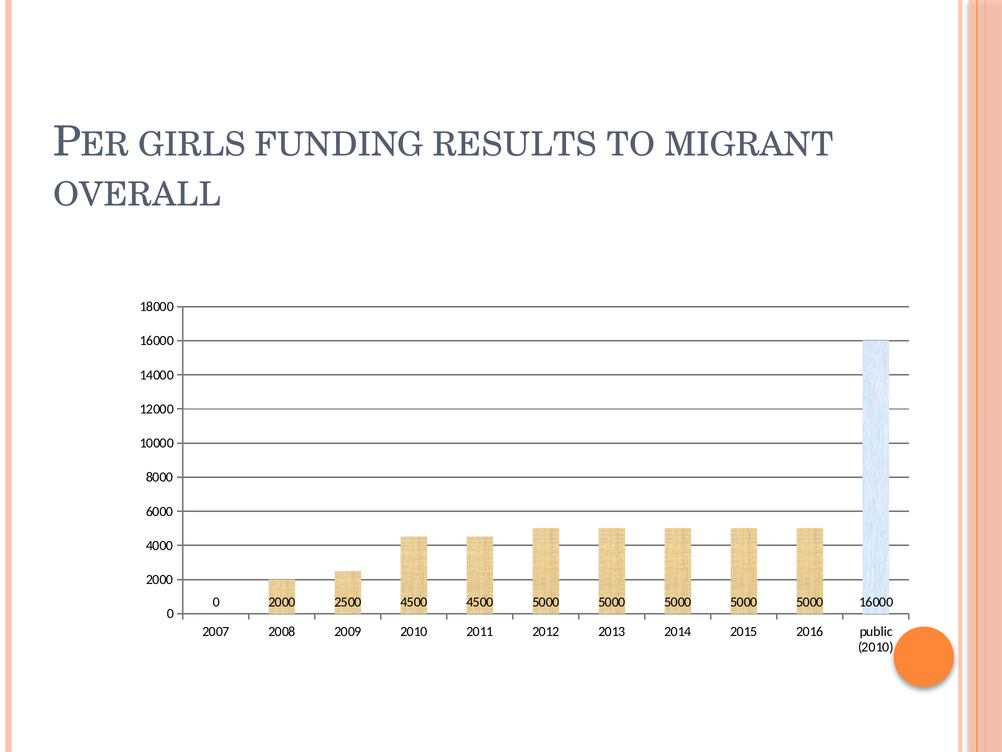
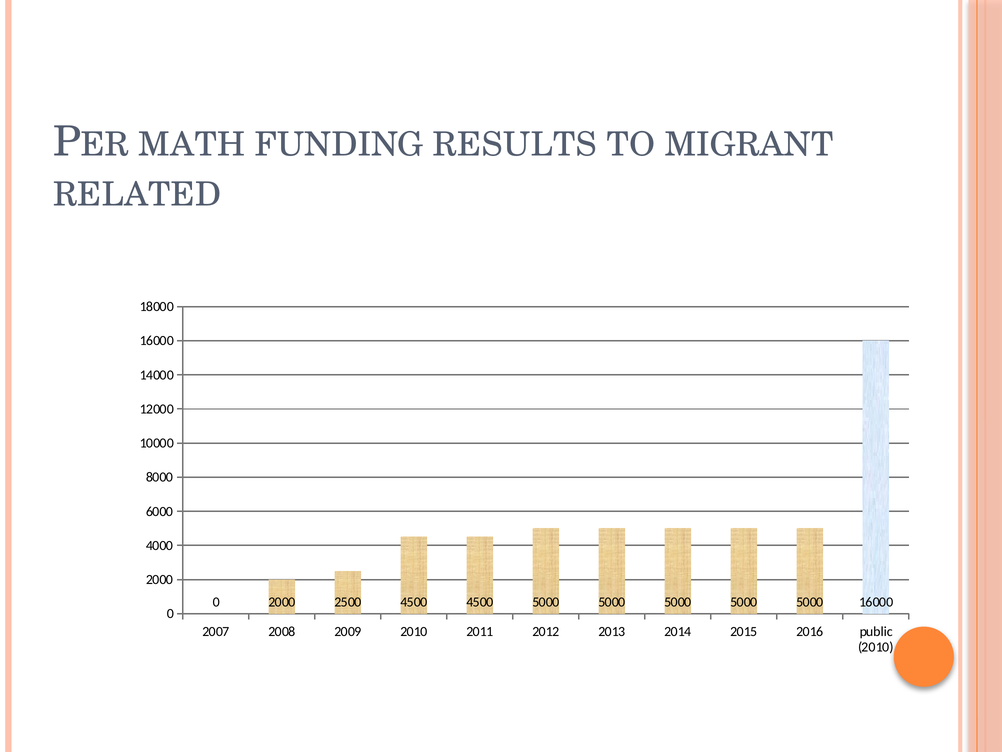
GIRLS: GIRLS -> MATH (192, 145)
OVERALL: OVERALL -> RELATED (137, 195)
